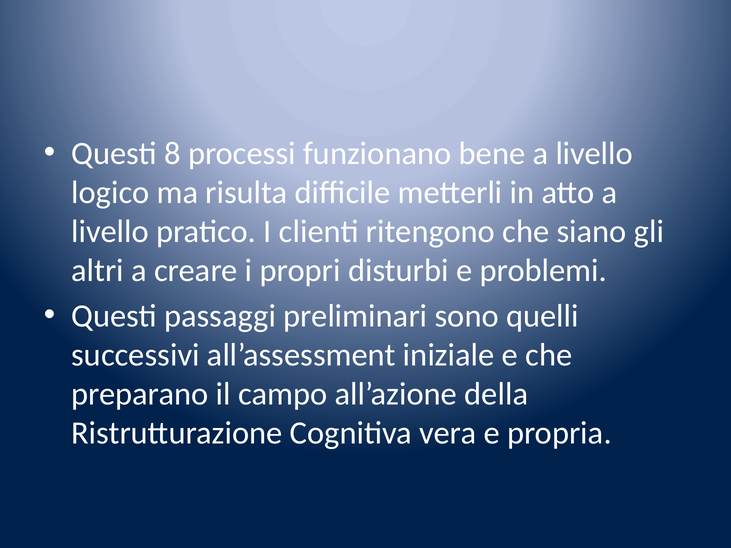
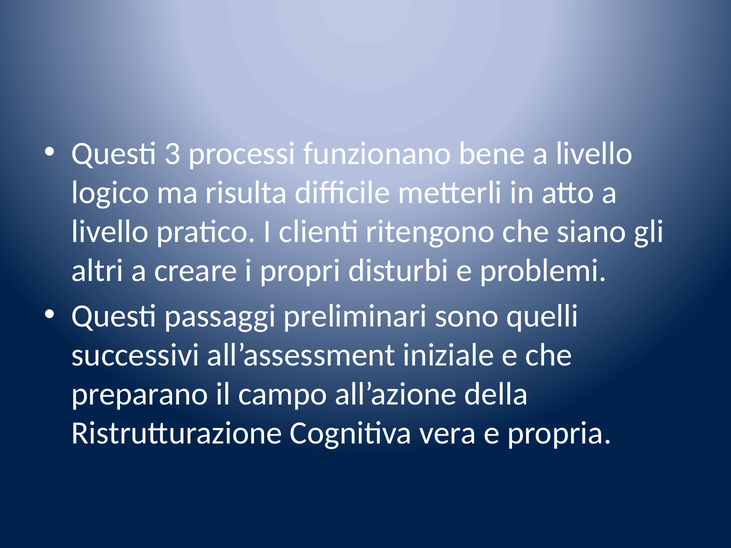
8: 8 -> 3 (172, 153)
